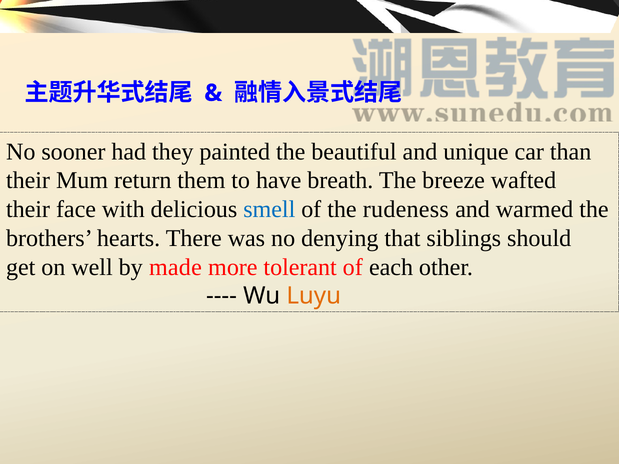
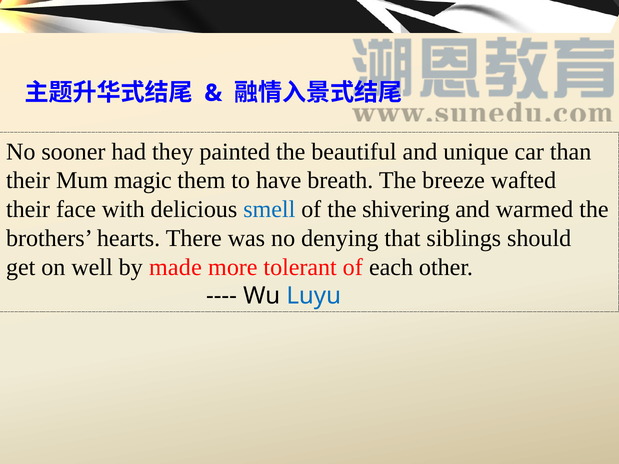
return: return -> magic (143, 181)
rudeness: rudeness -> shivering (406, 209)
Luyu colour: orange -> blue (314, 296)
